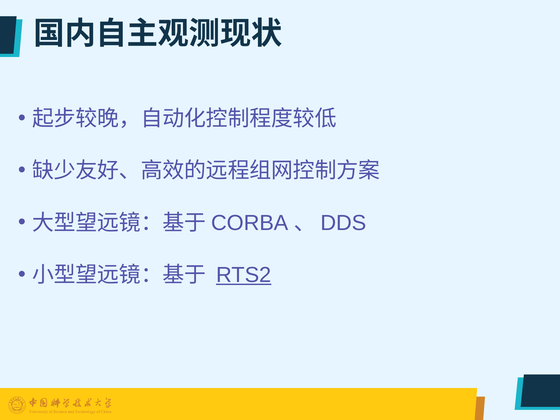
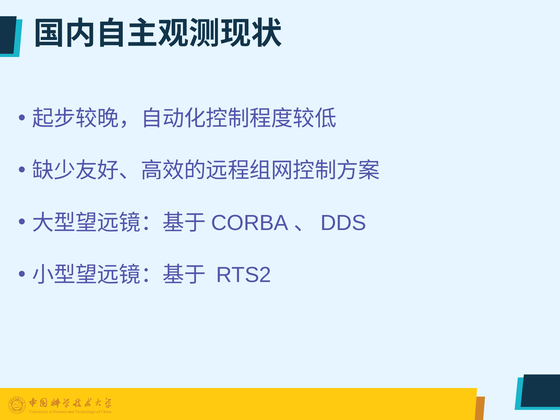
RTS2 underline: present -> none (244, 275)
